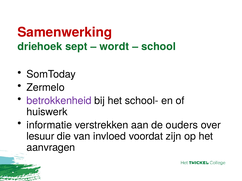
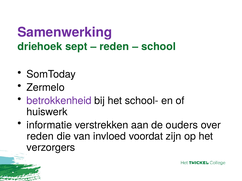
Samenwerking colour: red -> purple (65, 32)
wordt: wordt -> reden (114, 47)
lesuur: lesuur -> reden (40, 137)
aanvragen: aanvragen -> verzorgers (51, 148)
